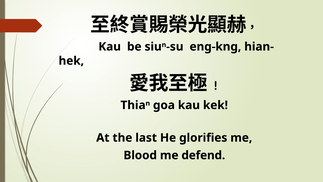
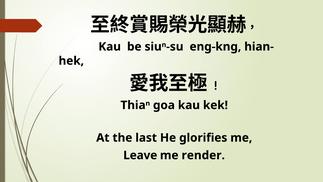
Blood: Blood -> Leave (140, 155)
defend: defend -> render (203, 155)
